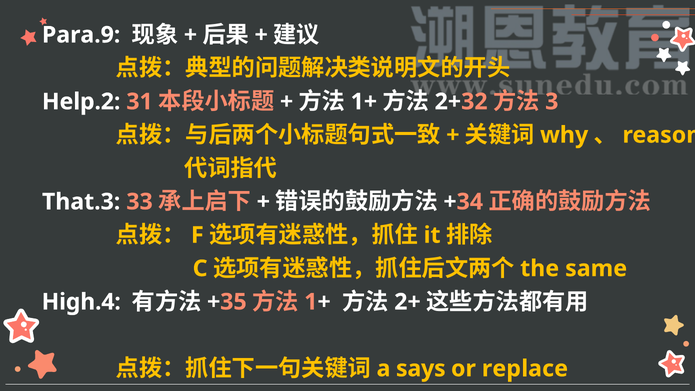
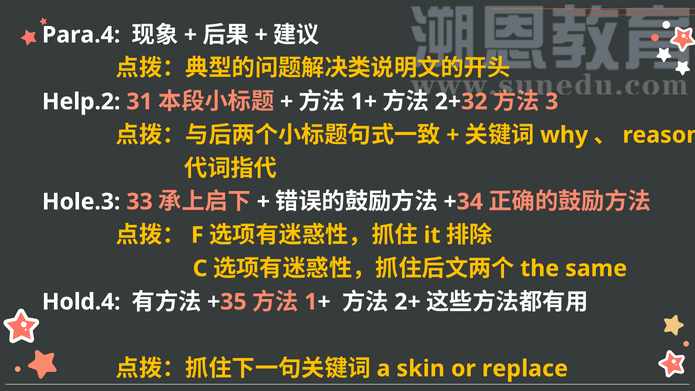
Para.9: Para.9 -> Para.4 (81, 35)
That.3: That.3 -> Hole.3 (81, 202)
High.4: High.4 -> Hold.4 (81, 302)
says: says -> skin (421, 369)
